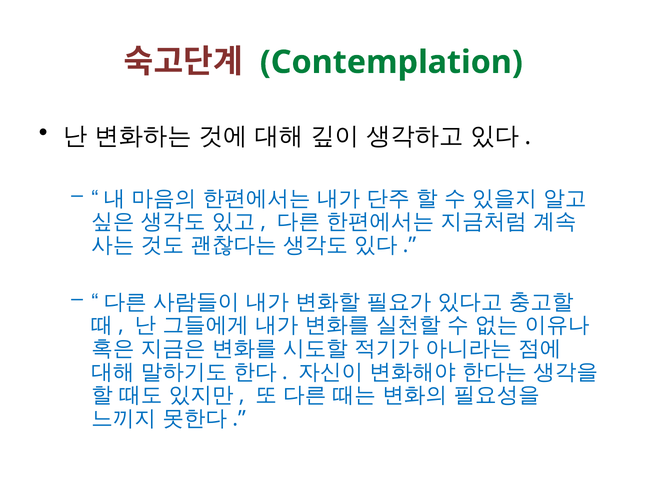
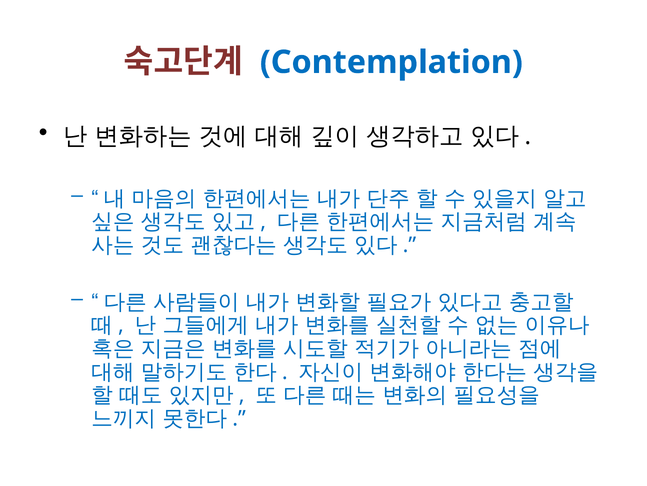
Contemplation colour: green -> blue (391, 62)
